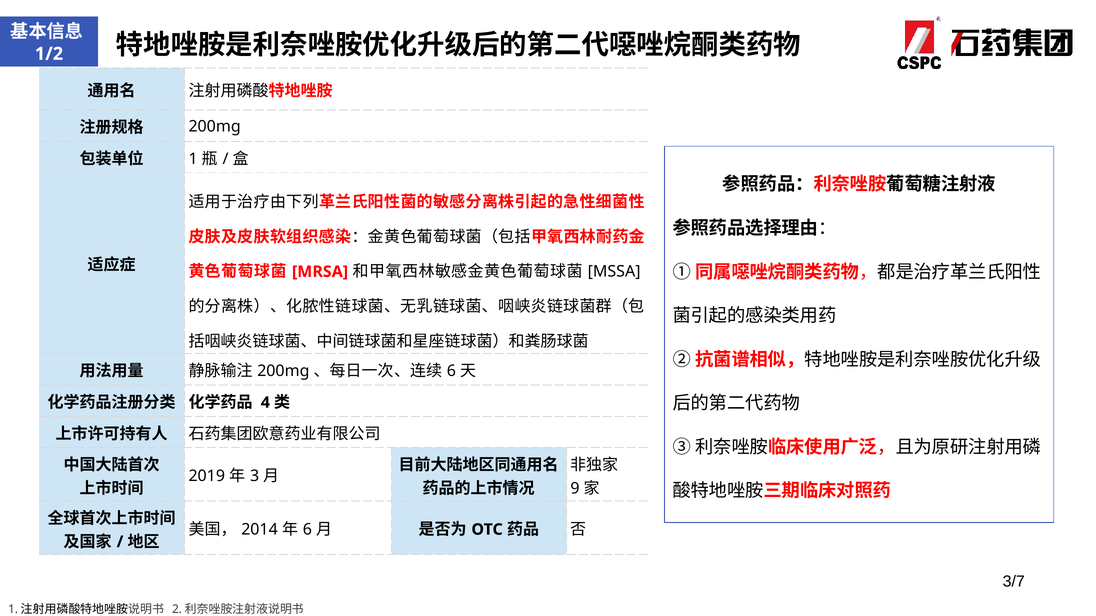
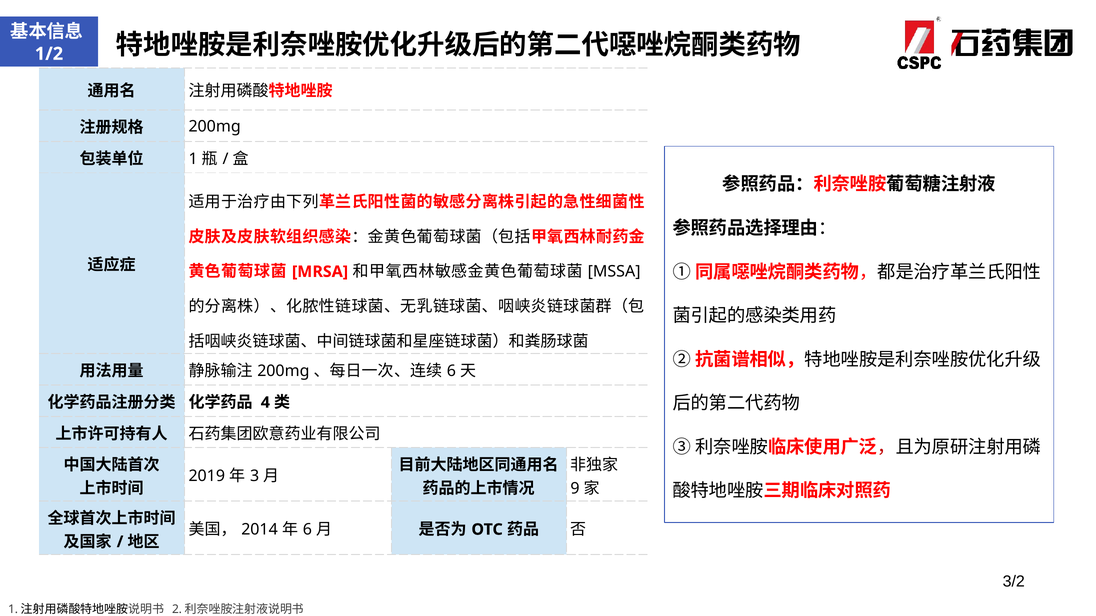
3/7: 3/7 -> 3/2 (1014, 582)
